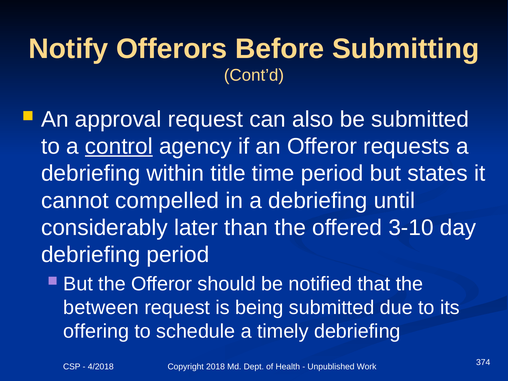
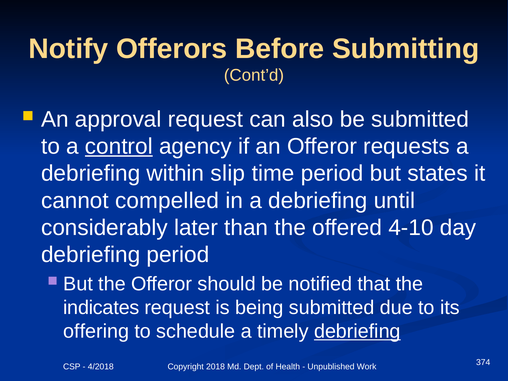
title: title -> slip (228, 173)
3-10: 3-10 -> 4-10 (411, 228)
between: between -> indicates (101, 308)
debriefing underline: none -> present (357, 331)
